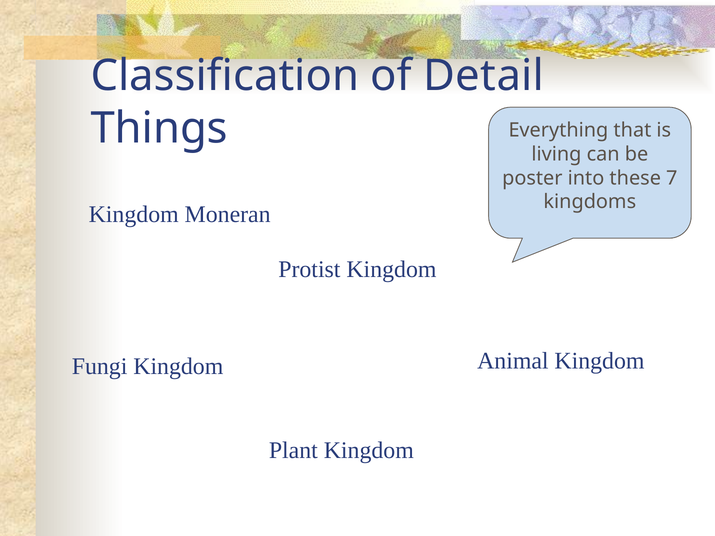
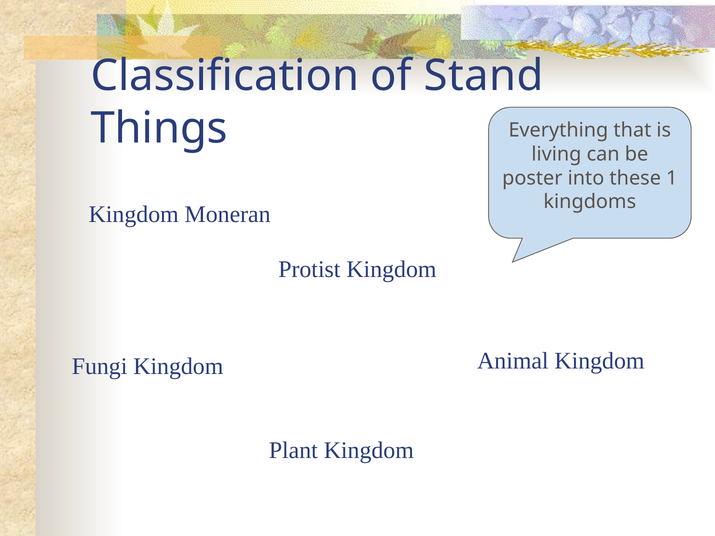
Detail: Detail -> Stand (484, 76)
7: 7 -> 1 (672, 178)
